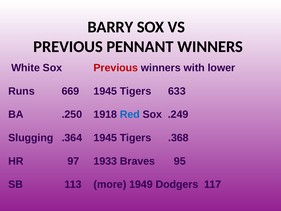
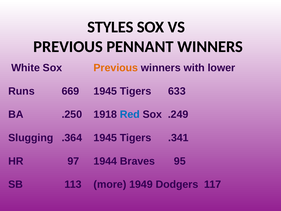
BARRY: BARRY -> STYLES (110, 27)
Previous colour: red -> orange (116, 68)
.368: .368 -> .341 (178, 138)
1933: 1933 -> 1944 (105, 161)
